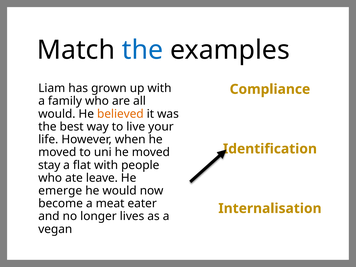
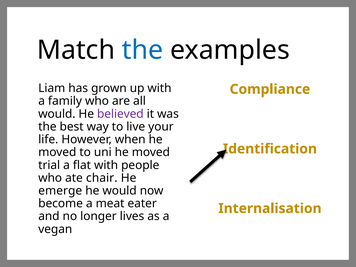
believed colour: orange -> purple (120, 114)
stay: stay -> trial (49, 165)
leave: leave -> chair (102, 178)
